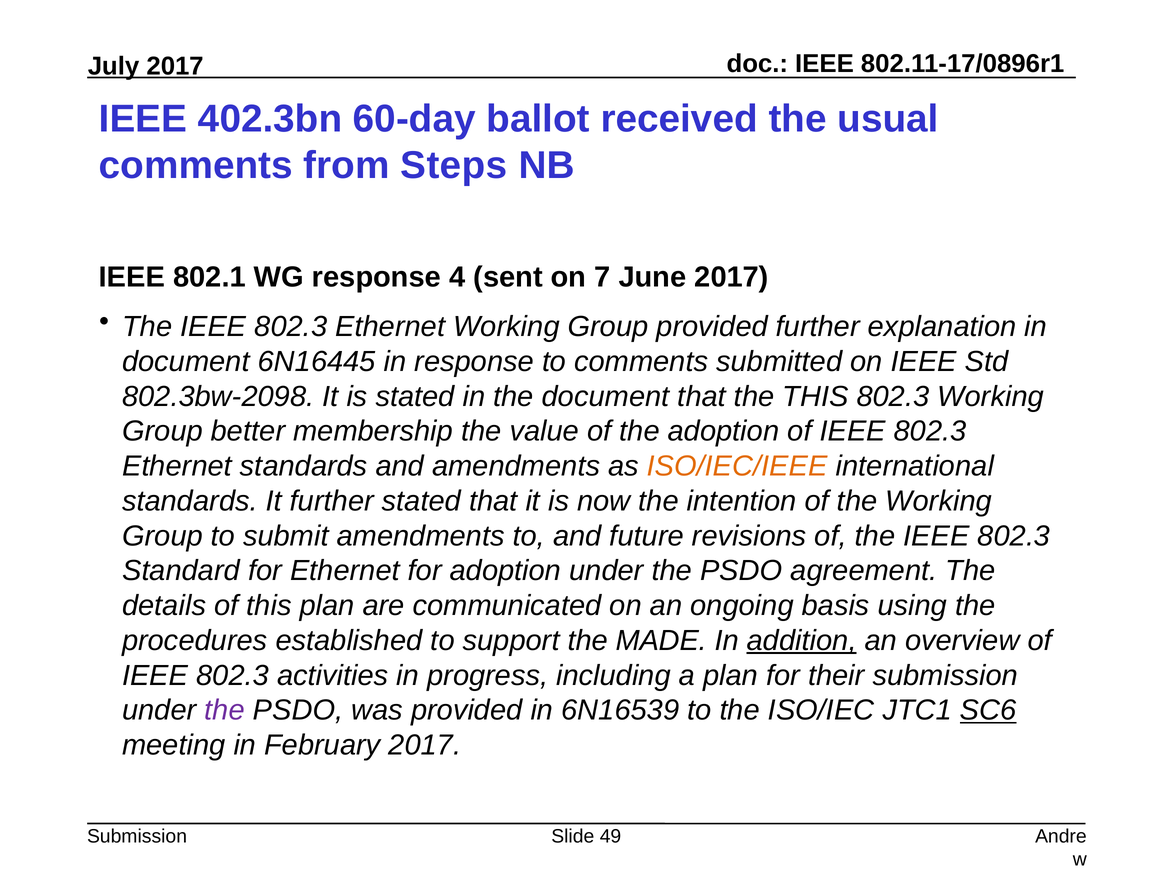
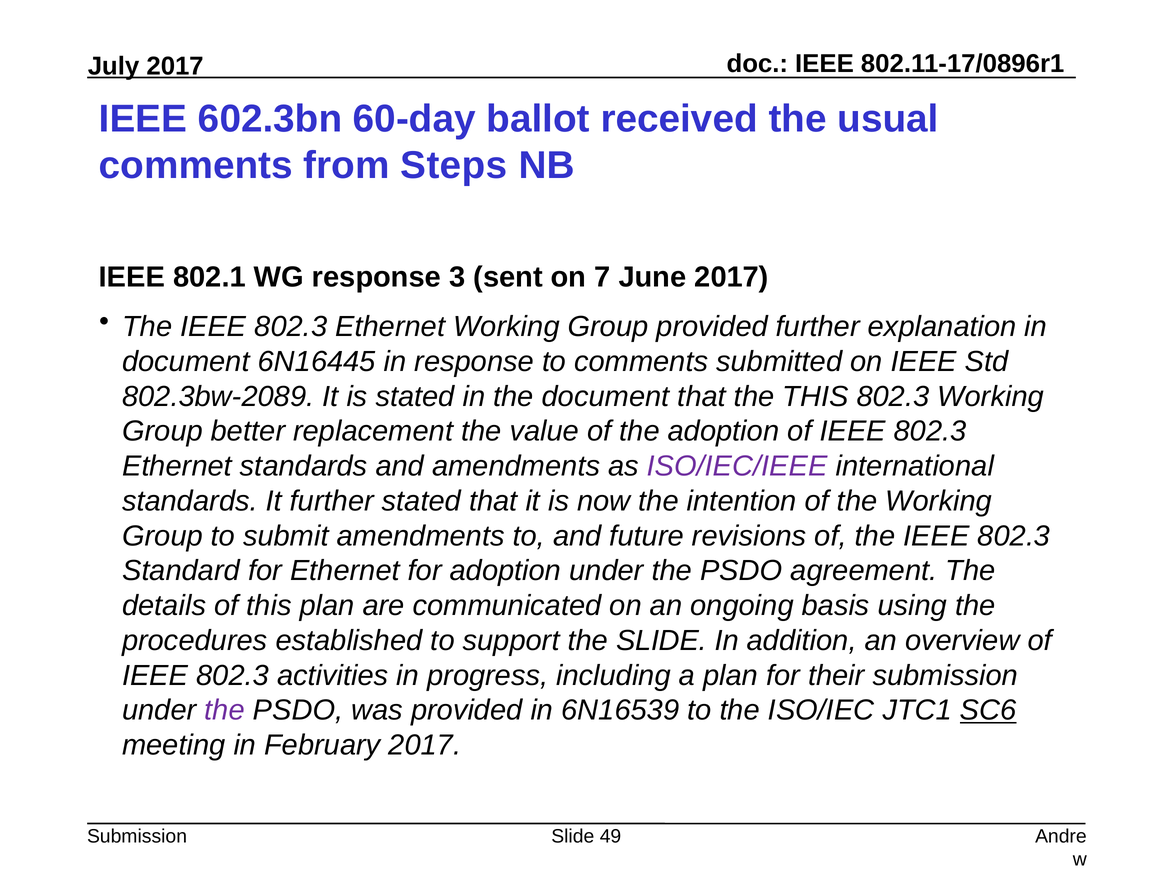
402.3bn: 402.3bn -> 602.3bn (270, 119)
4: 4 -> 3 (457, 277)
802.3bw-2098: 802.3bw-2098 -> 802.3bw-2089 (218, 397)
membership: membership -> replacement (373, 431)
ISO/IEC/IEEE colour: orange -> purple (737, 466)
the MADE: MADE -> SLIDE (661, 641)
addition underline: present -> none (802, 641)
